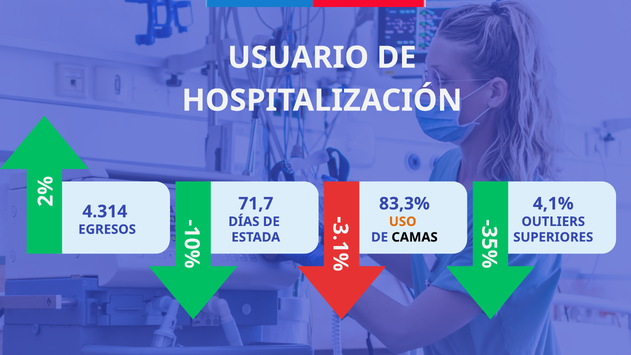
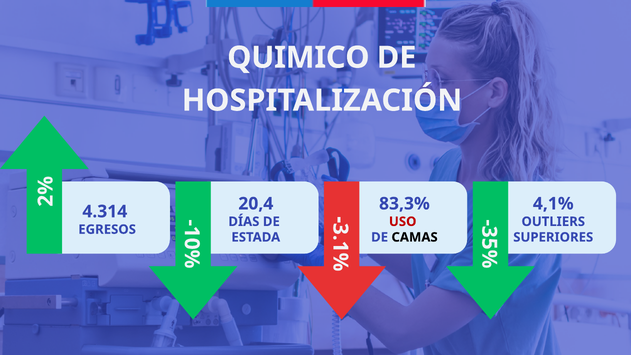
USUARIO: USUARIO -> QUIMICO (298, 58)
71,7: 71,7 -> 20,4 (256, 204)
USO colour: orange -> red (403, 222)
